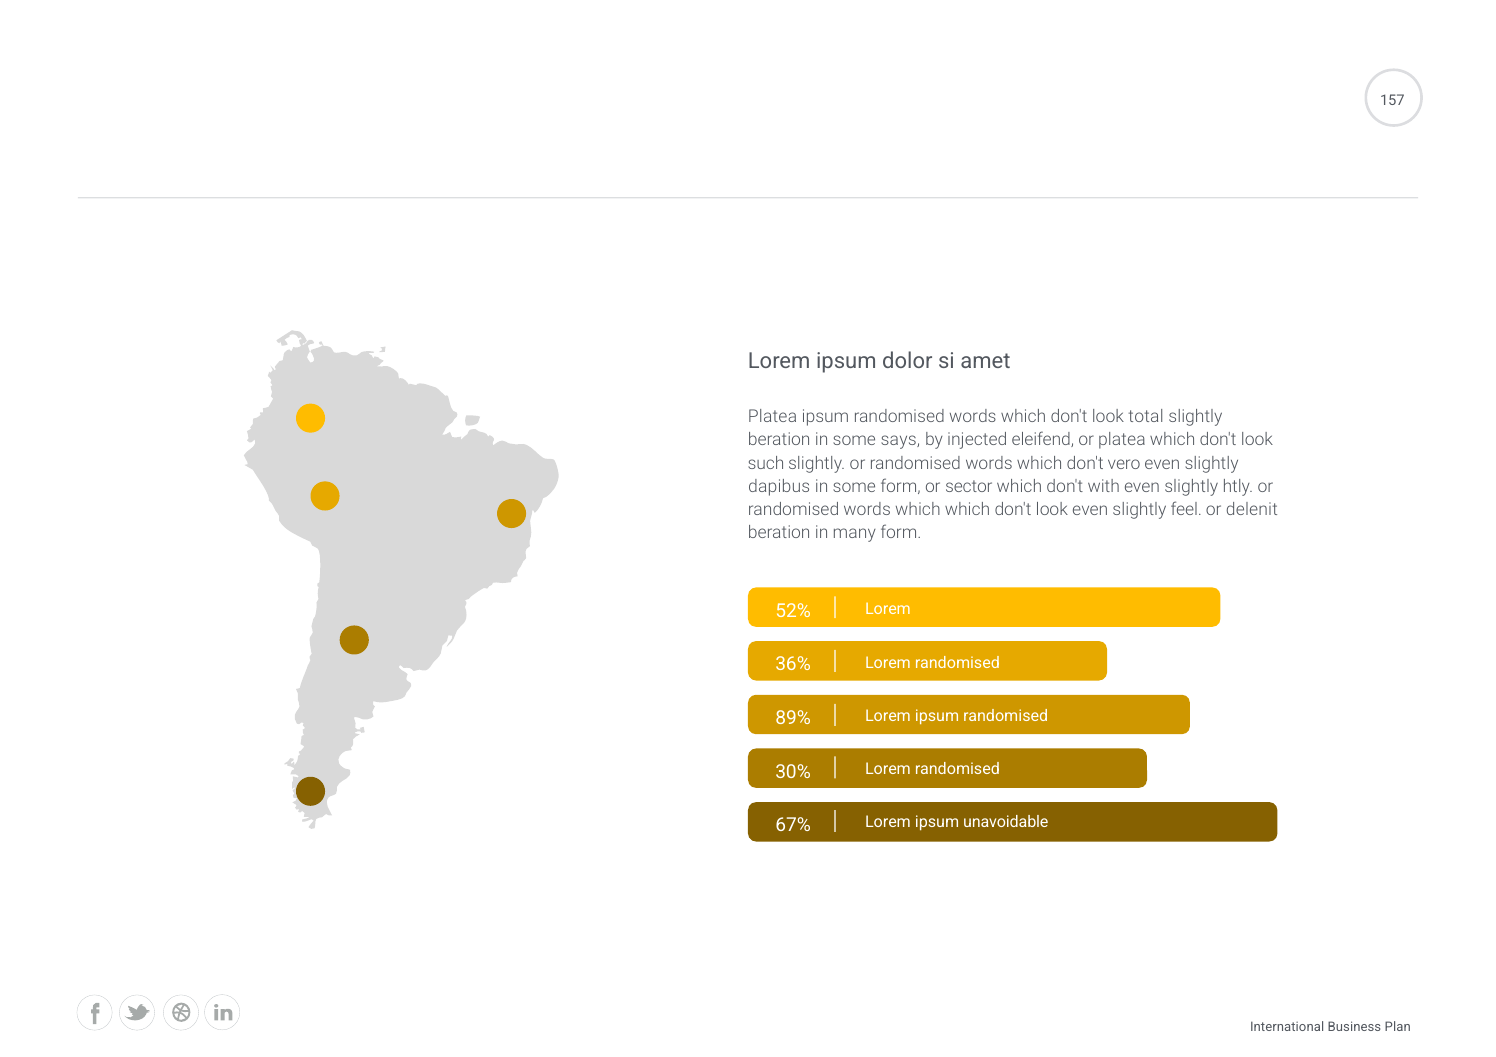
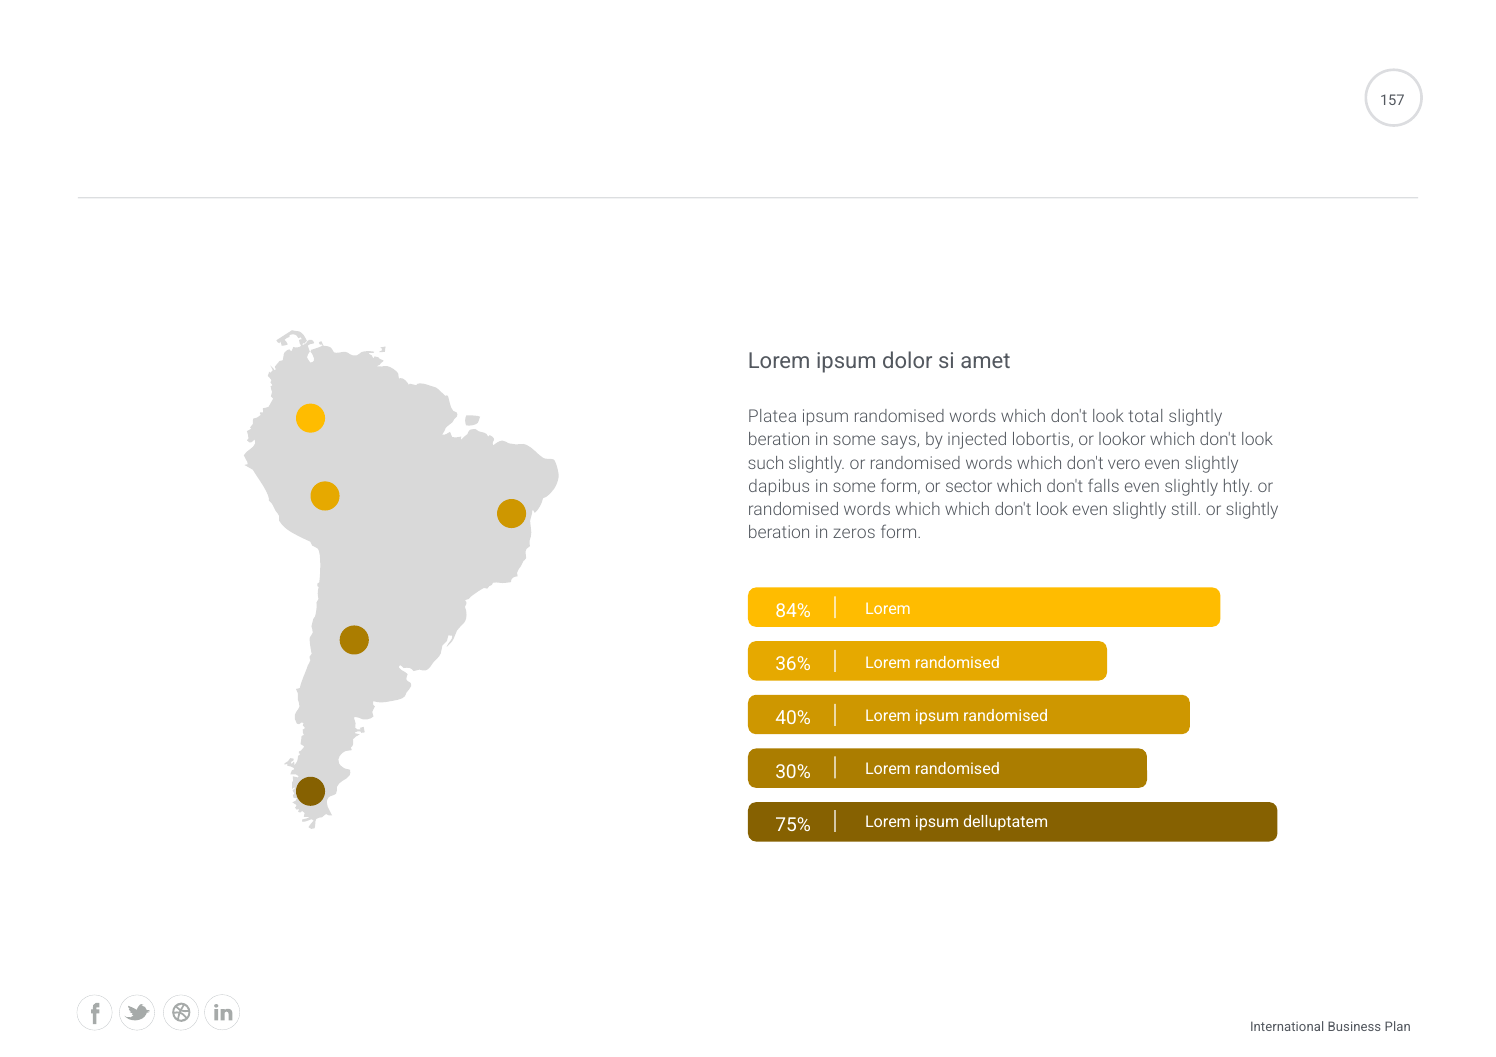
eleifend: eleifend -> lobortis (1043, 440)
or platea: platea -> lookor (1122, 440)
with: with -> falls (1104, 487)
feel: feel -> still (1186, 510)
or delenit: delenit -> slightly (1252, 510)
many: many -> zeros (854, 533)
52%: 52% -> 84% (793, 611)
89%: 89% -> 40% (793, 718)
unavoidable: unavoidable -> delluptatem (1006, 823)
67%: 67% -> 75% (793, 826)
